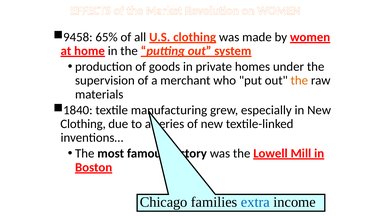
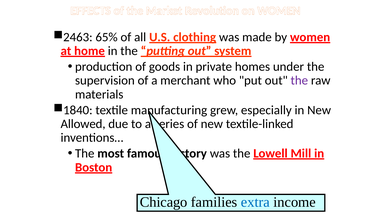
9458: 9458 -> 2463 (78, 37)
the colour: orange -> purple (299, 81)
Clothing: Clothing -> Allowed (83, 124)
